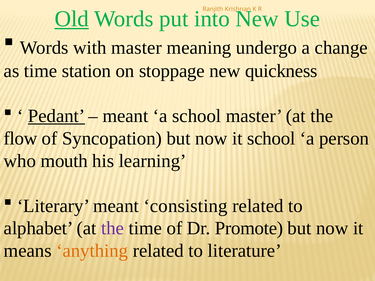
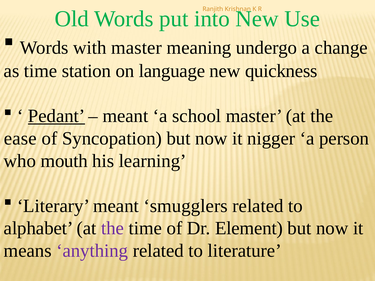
Old underline: present -> none (72, 19)
stoppage: stoppage -> language (172, 71)
flow: flow -> ease (20, 139)
it school: school -> nigger (271, 139)
consisting: consisting -> smugglers (186, 206)
Promote: Promote -> Element (249, 229)
anything colour: orange -> purple (92, 251)
